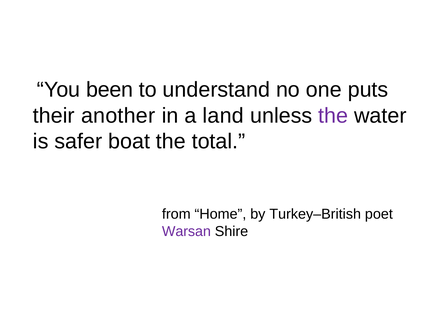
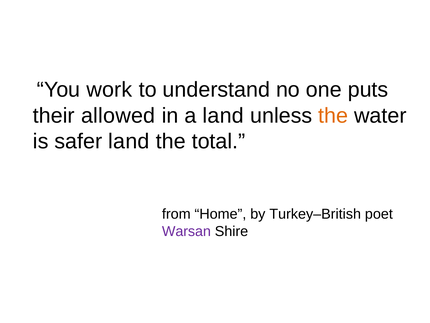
been: been -> work (109, 90)
another: another -> allowed (118, 116)
the colour: purple -> orange (333, 116)
safer boat: boat -> land (129, 141)
